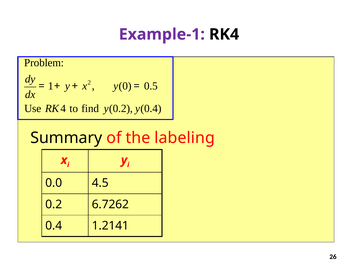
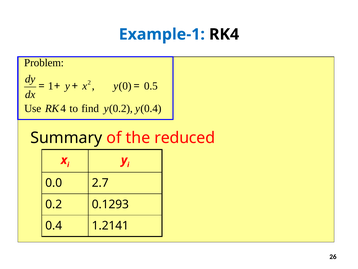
Example-1 colour: purple -> blue (162, 34)
labeling: labeling -> reduced (185, 138)
4.5: 4.5 -> 2.7 (100, 183)
6.7262: 6.7262 -> 0.1293 (110, 204)
